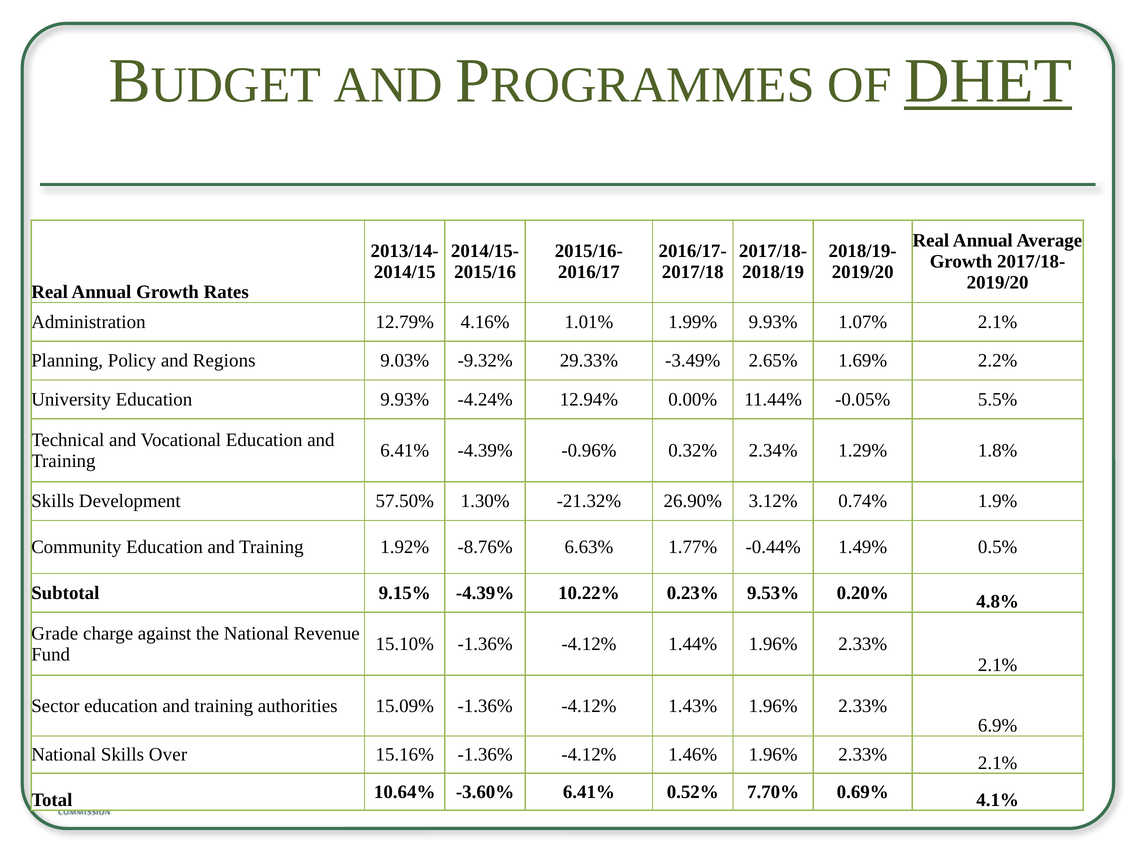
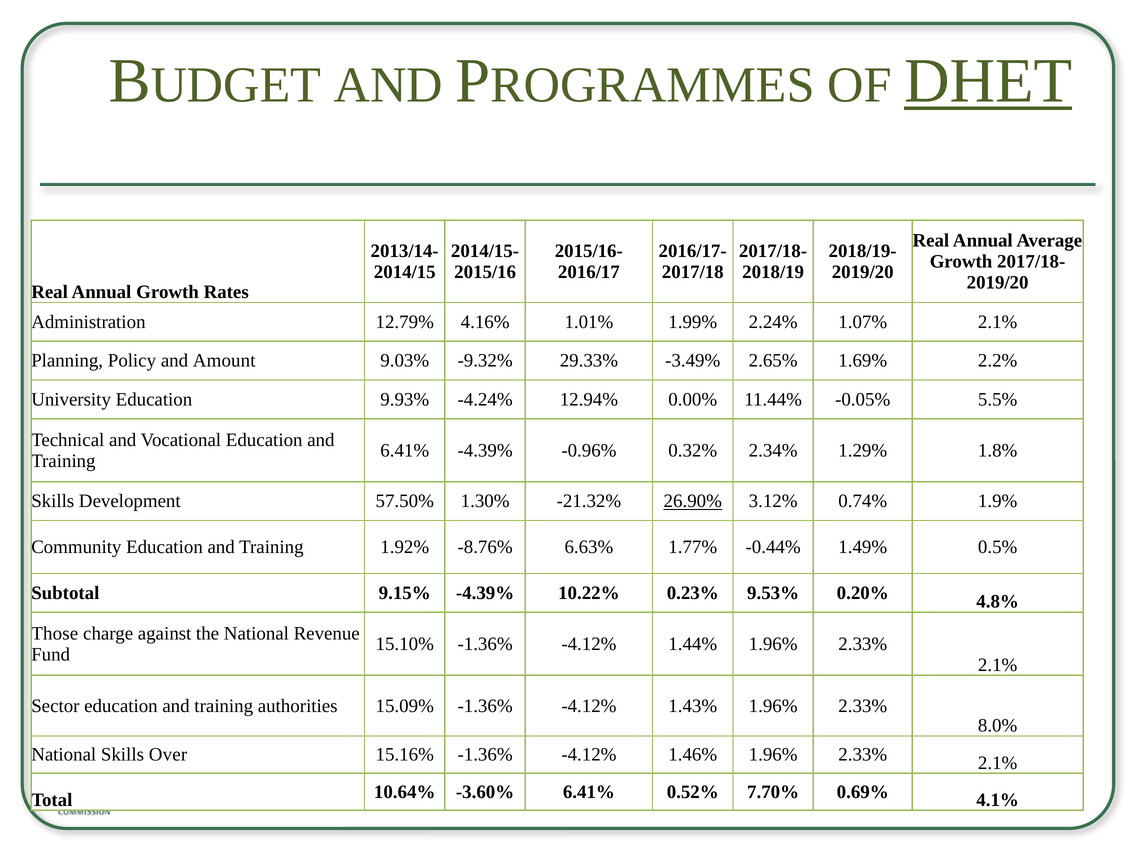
1.99% 9.93%: 9.93% -> 2.24% (773, 322)
Regions: Regions -> Amount (224, 361)
26.90% underline: none -> present (693, 501)
Grade: Grade -> Those (55, 633)
6.9%: 6.9% -> 8.0% (998, 726)
